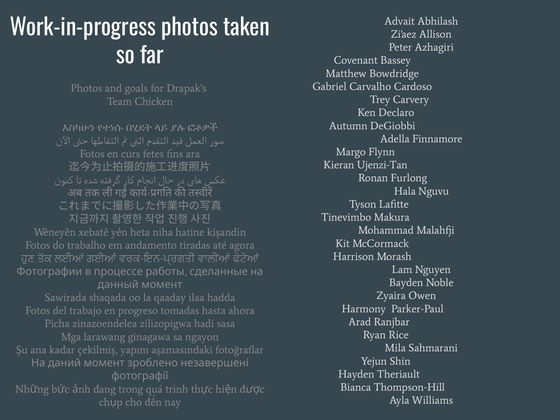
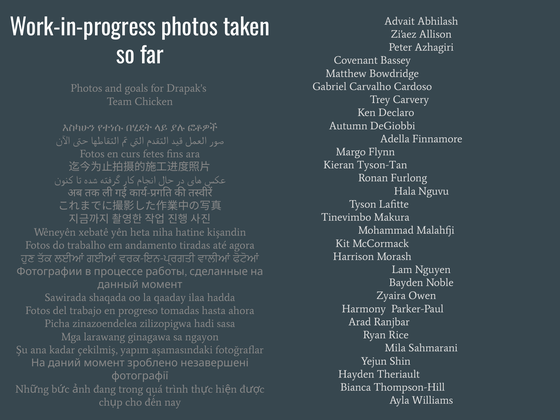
Ujenzi-Tan: Ujenzi-Tan -> Tyson-Tan (382, 165)
